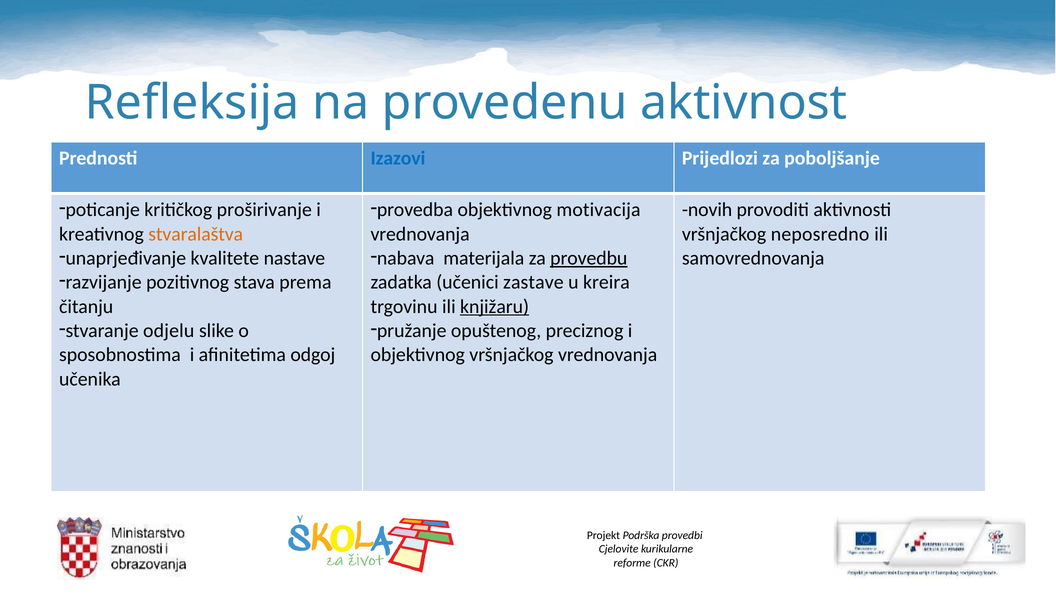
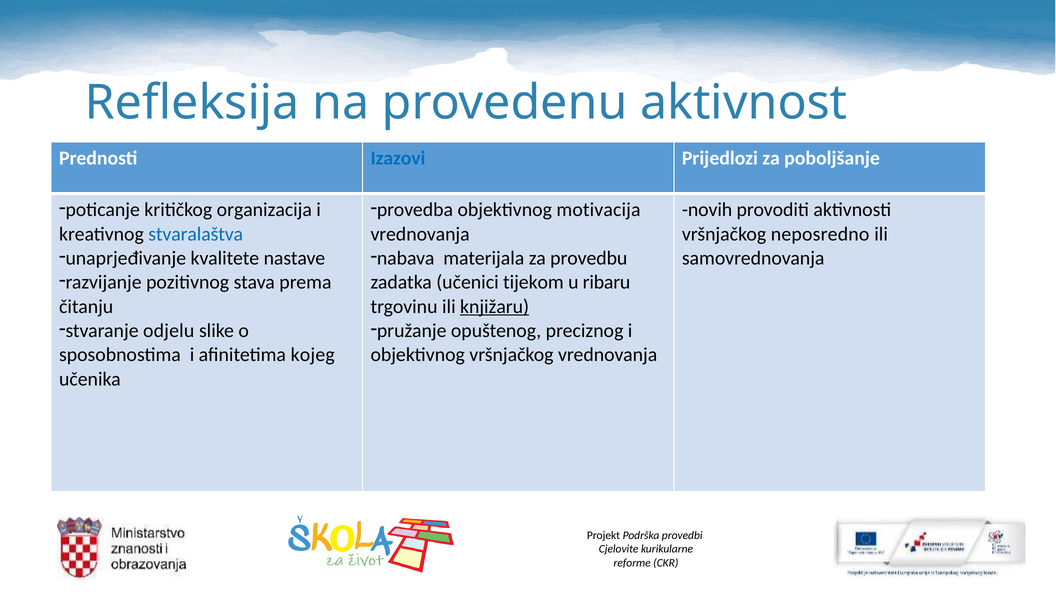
proširivanje: proširivanje -> organizacija (264, 210)
stvaralaštva colour: orange -> blue (196, 234)
provedbu underline: present -> none (589, 258)
zastave: zastave -> tijekom (533, 282)
kreira: kreira -> ribaru (607, 282)
odgoj: odgoj -> kojeg (313, 355)
